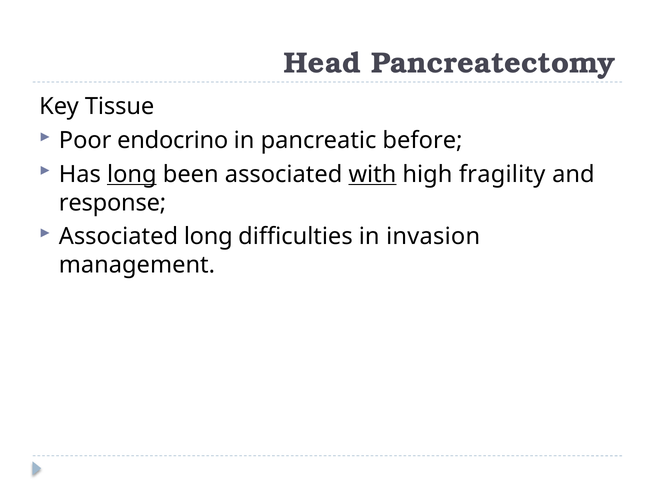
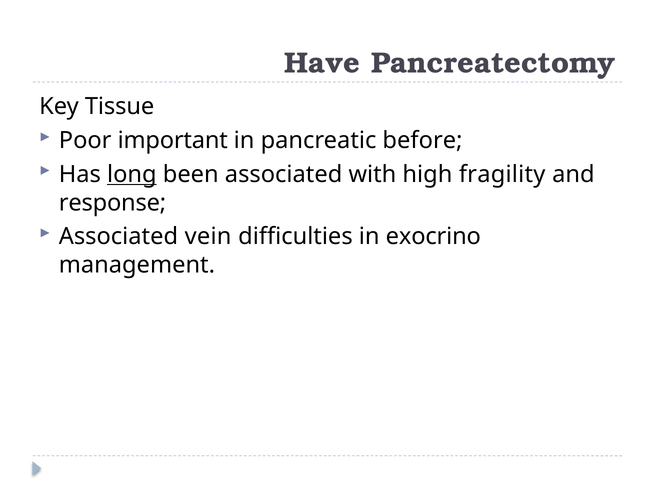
Head: Head -> Have (322, 63)
endocrino: endocrino -> important (173, 140)
with underline: present -> none (372, 174)
Associated long: long -> vein (208, 236)
invasion: invasion -> exocrino (433, 236)
